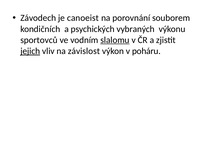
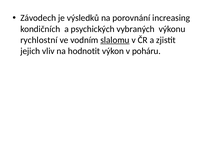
canoeist: canoeist -> výsledků (83, 18)
souborem: souborem -> increasing (171, 18)
sportovců: sportovců -> rychlostní (39, 40)
jejich underline: present -> none (30, 51)
závislost: závislost -> hodnotit (84, 51)
